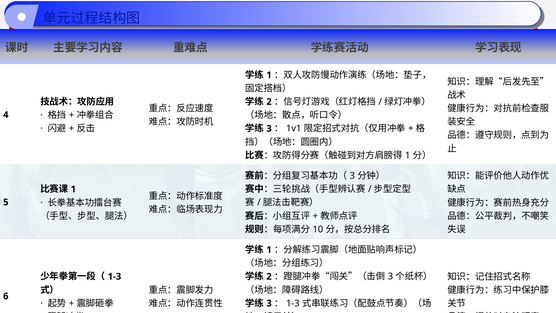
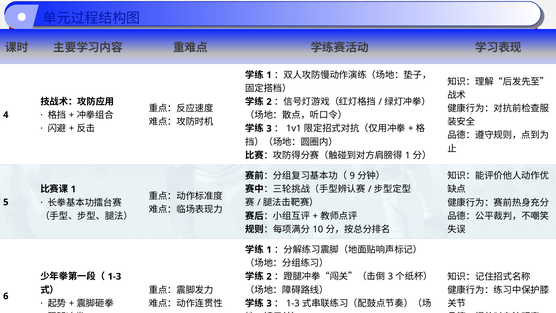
3: 3 -> 9 (352, 176)
